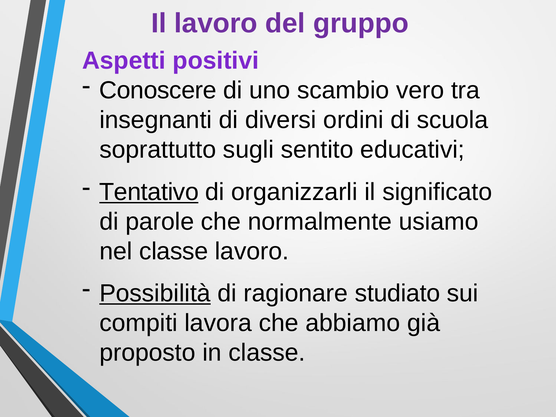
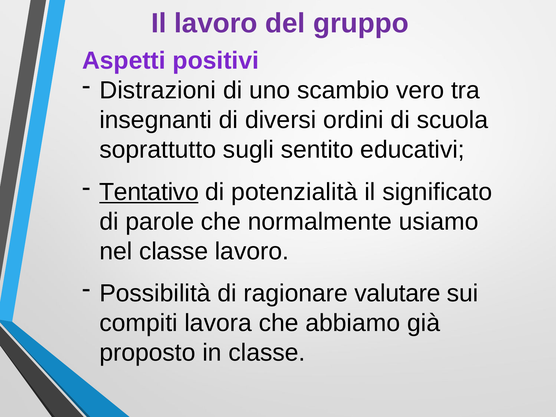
Conoscere: Conoscere -> Distrazioni (158, 90)
organizzarli: organizzarli -> potenzialità (294, 192)
Possibilità underline: present -> none (155, 293)
studiato: studiato -> valutare (398, 293)
